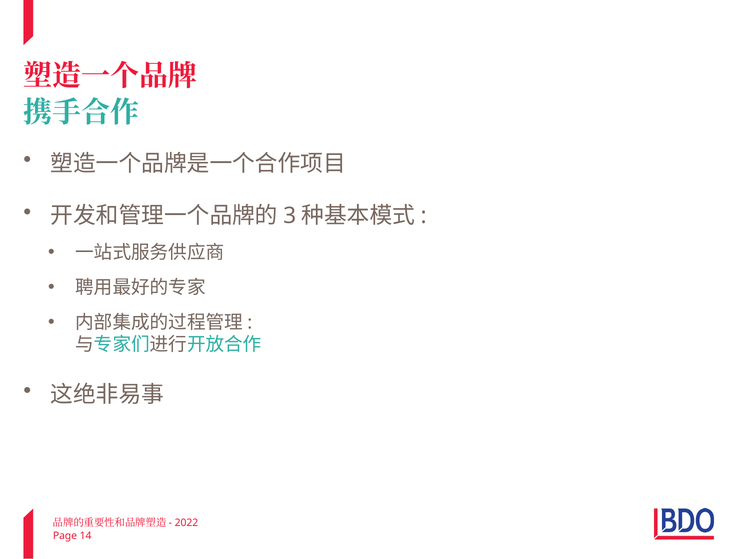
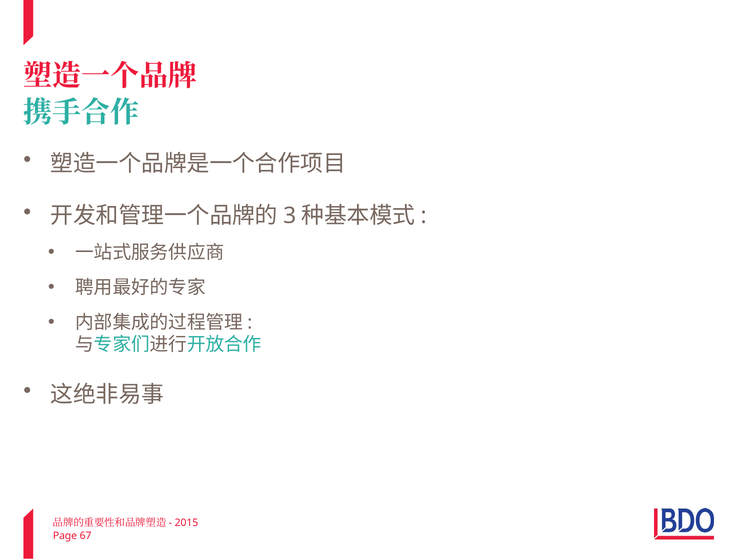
2022: 2022 -> 2015 (186, 522)
14: 14 -> 67 (86, 535)
